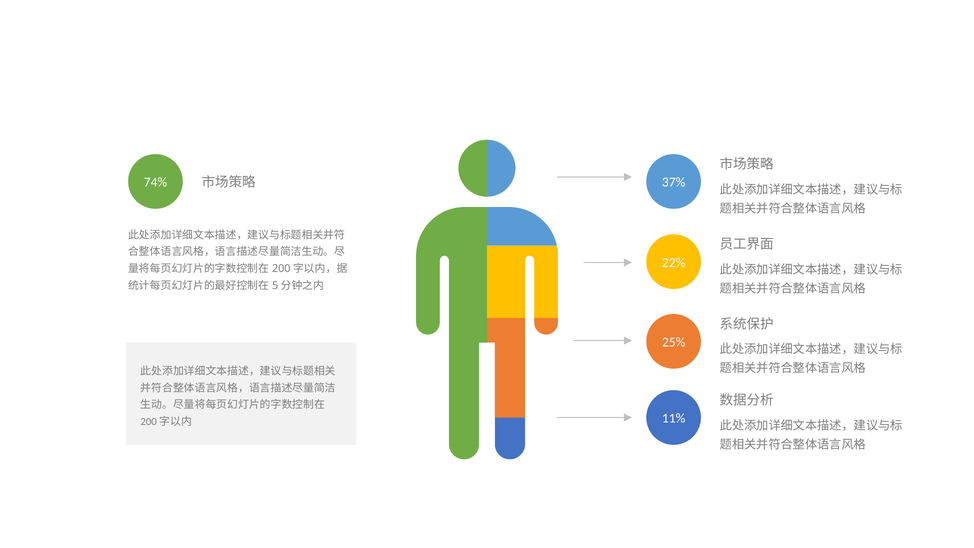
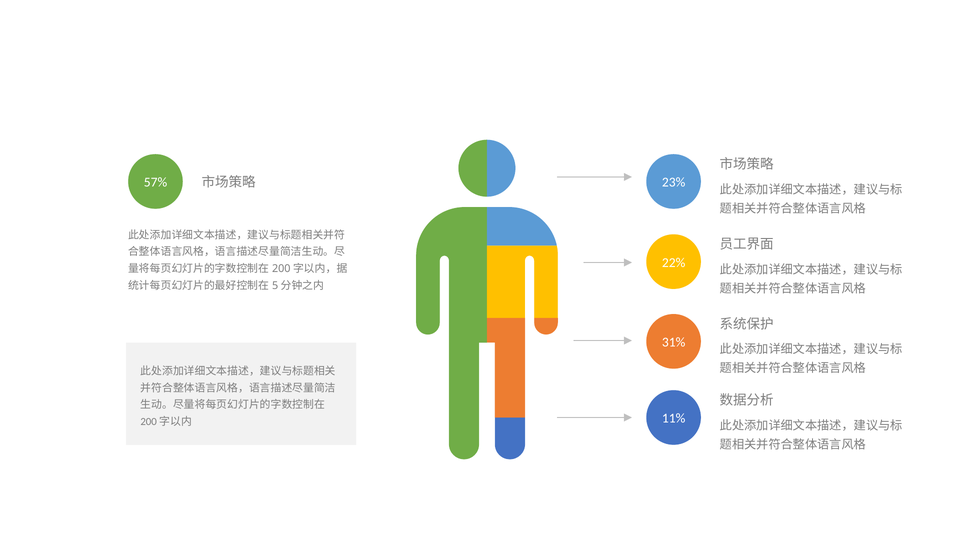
74%: 74% -> 57% (155, 182)
37%: 37% -> 23% (674, 182)
25%: 25% -> 31% (674, 342)
